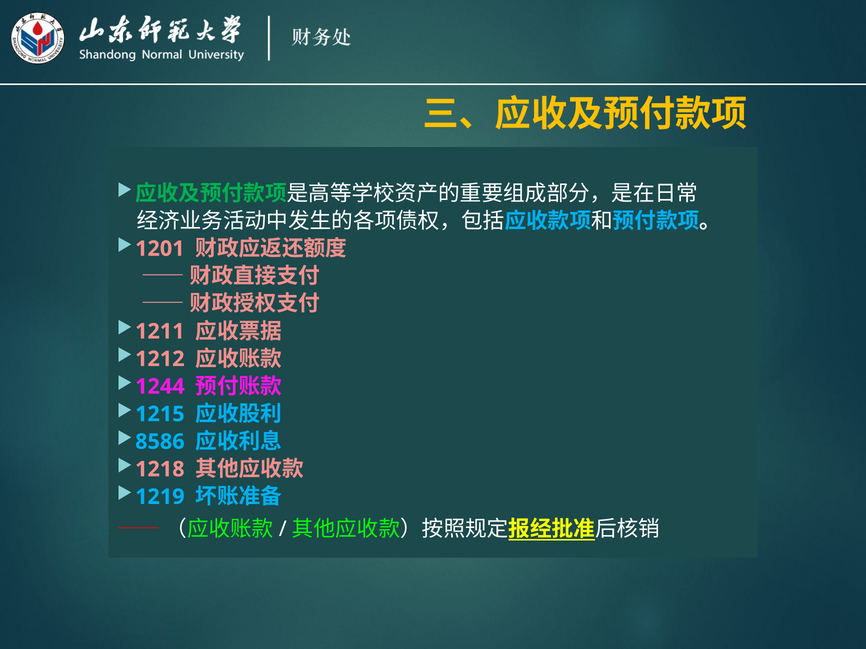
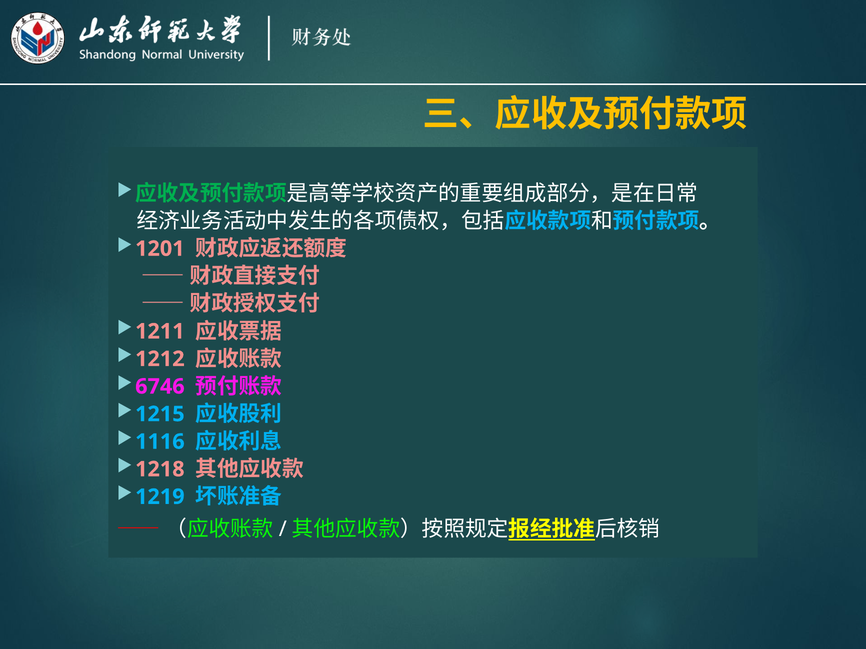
1244: 1244 -> 6746 (160, 387)
8586: 8586 -> 1116 (160, 442)
